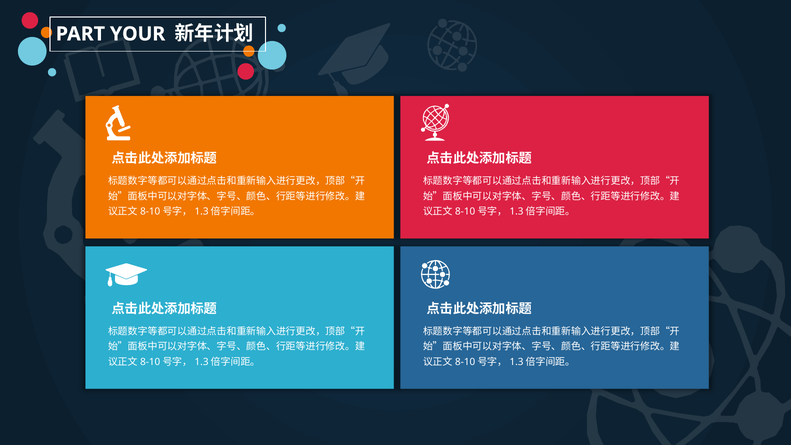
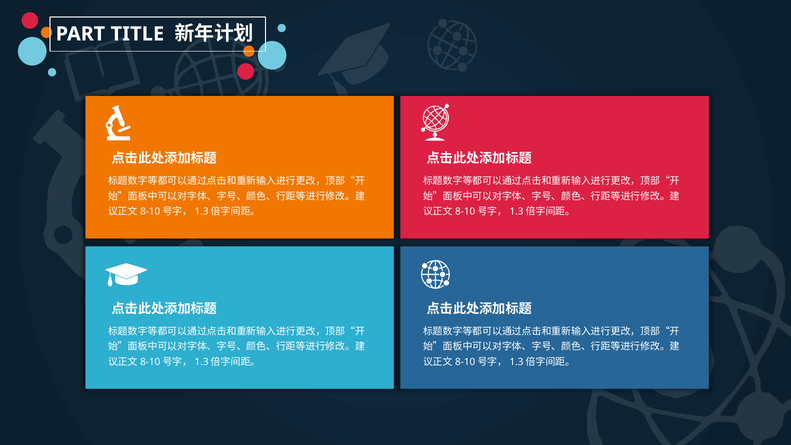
YOUR: YOUR -> TITLE (137, 34)
